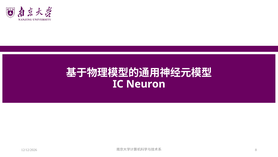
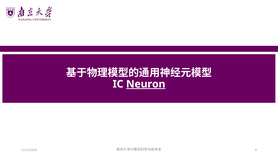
Neuron underline: none -> present (146, 84)
